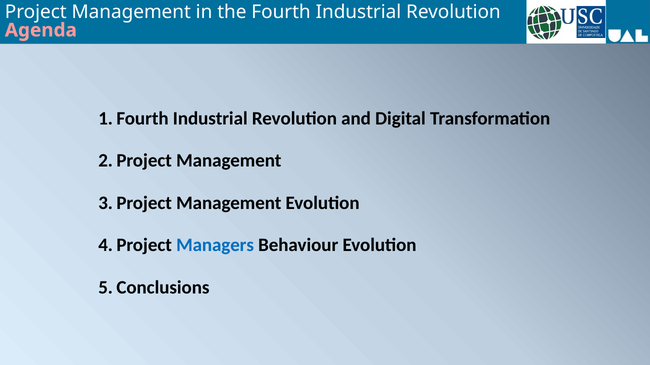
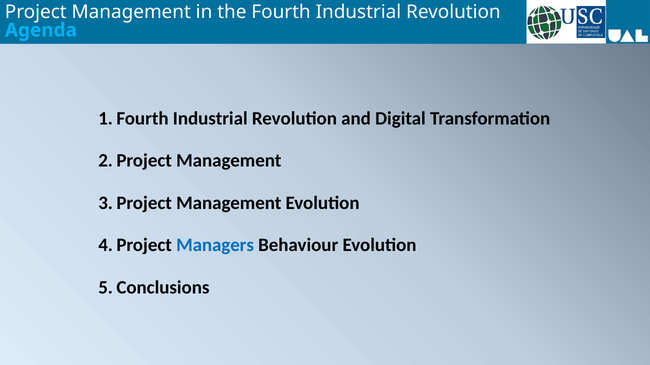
Agenda colour: pink -> light blue (41, 30)
